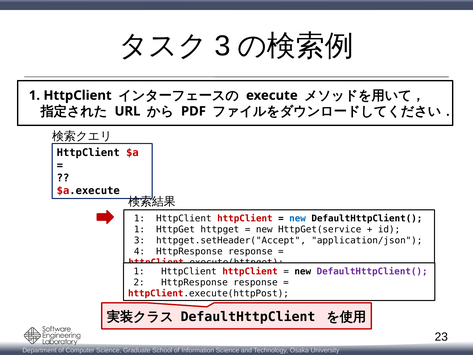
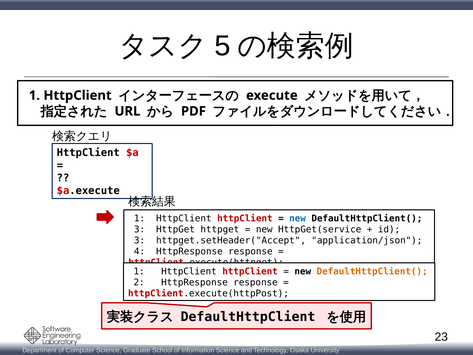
3: 3 -> 5 (222, 46)
1: 1 -> 3 (139, 229)
DefaultHttpClient( colour: purple -> orange (372, 271)
